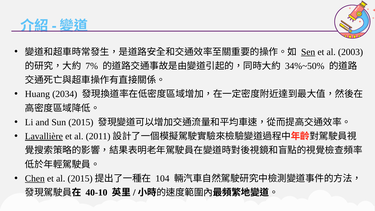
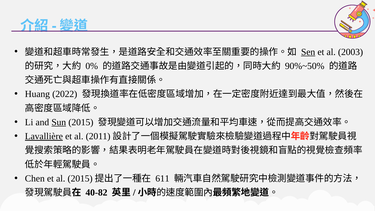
7%: 7% -> 0% (92, 66)
34%~50%: 34%~50% -> 90%~50% (305, 66)
2034: 2034 -> 2022 (65, 94)
Sun underline: none -> present (59, 122)
Chen underline: present -> none (35, 178)
104: 104 -> 611 (162, 178)
40-10: 40-10 -> 40-82 (96, 193)
